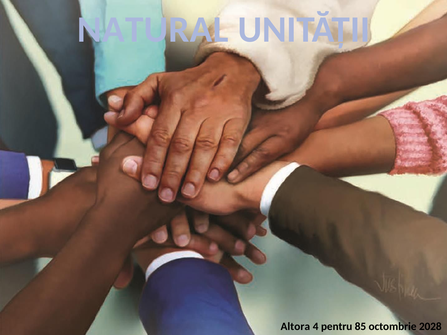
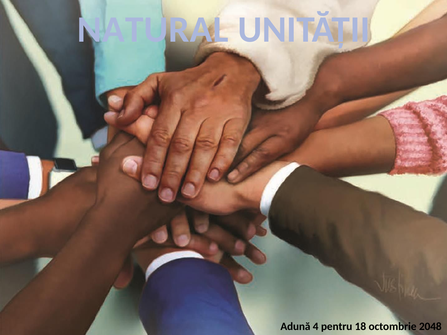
Altora: Altora -> Adună (295, 327)
85: 85 -> 18 (360, 327)
2028: 2028 -> 2048 (430, 327)
